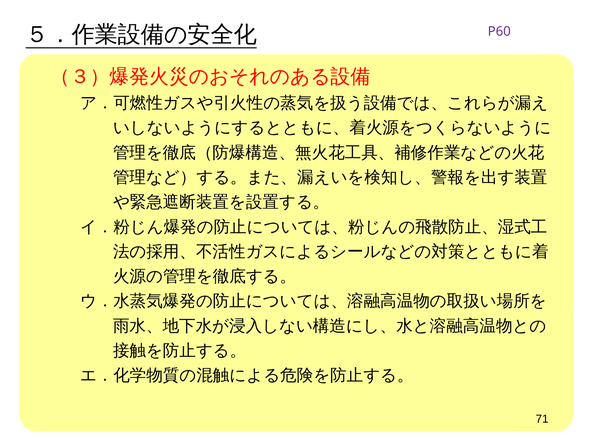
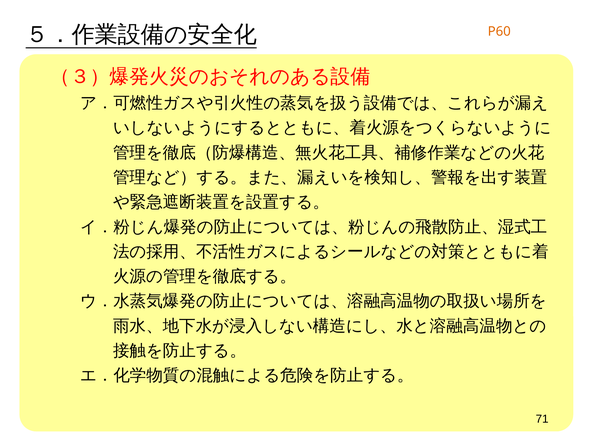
P60 colour: purple -> orange (499, 32)
